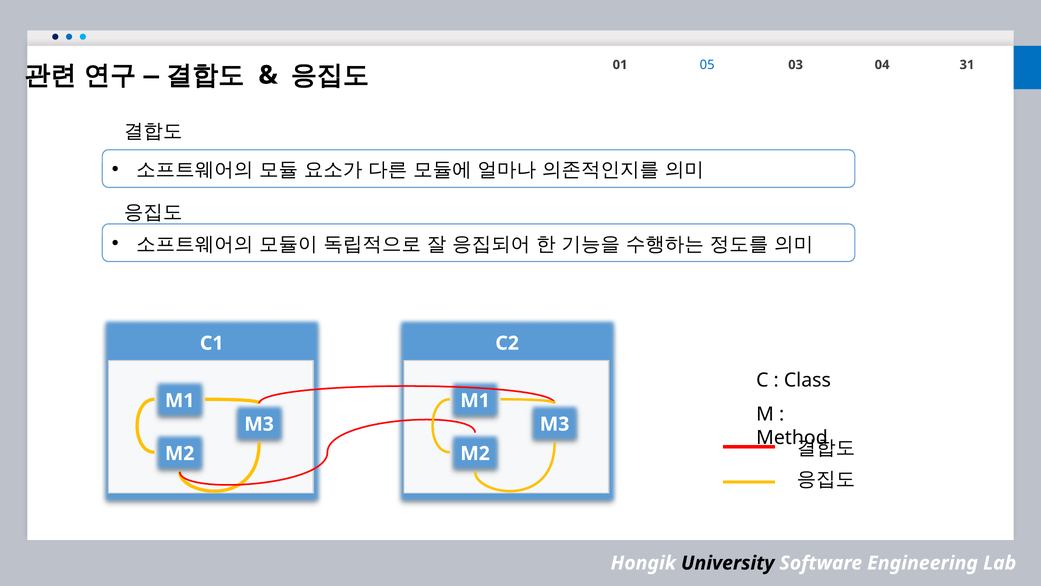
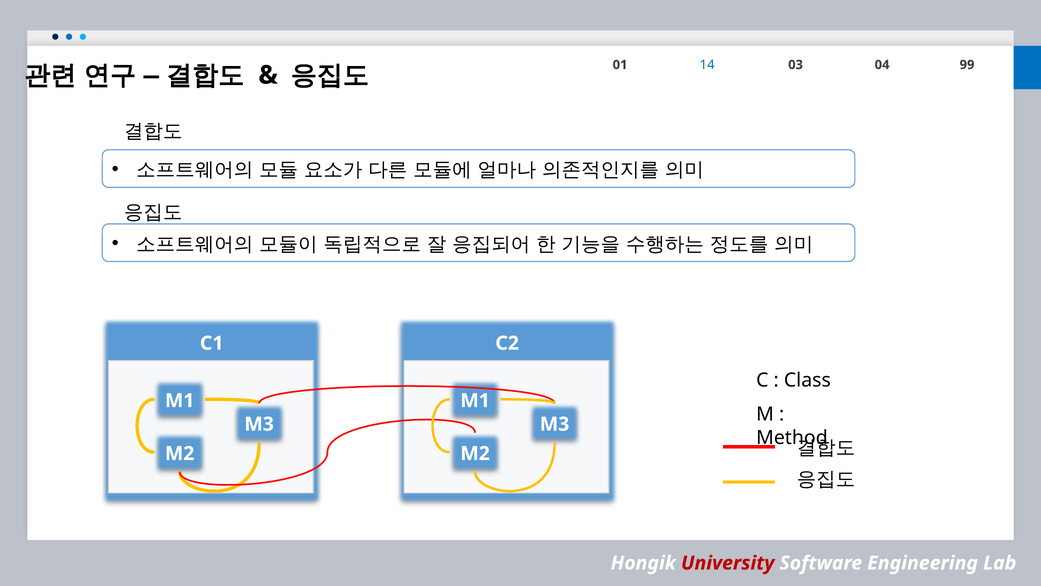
05: 05 -> 14 (707, 65)
31: 31 -> 99 (967, 65)
University colour: black -> red (728, 563)
